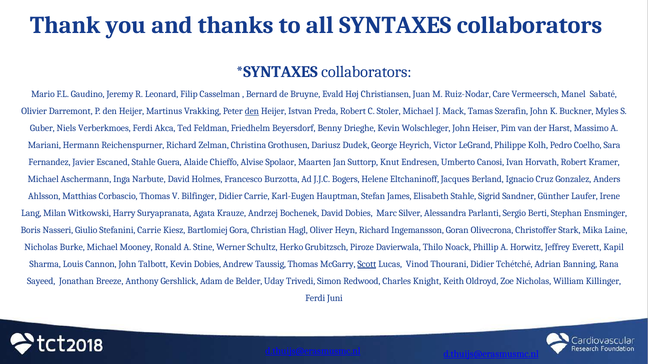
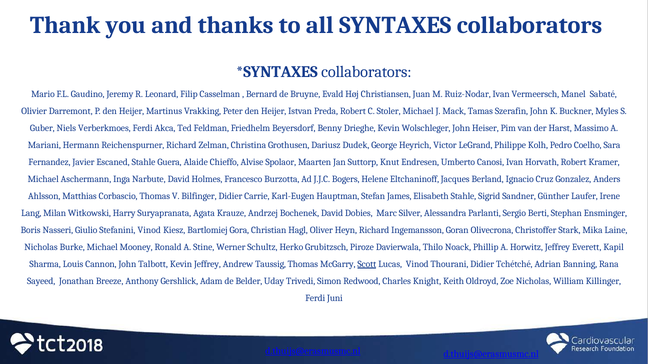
Ruiz-Nodar Care: Care -> Ivan (501, 94)
den underline: present -> none (252, 111)
Stefanini Carrie: Carrie -> Vinod (149, 230)
Kevin Dobies: Dobies -> Jeffrey (207, 264)
